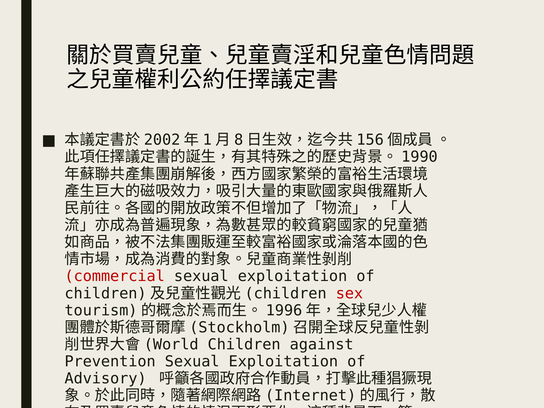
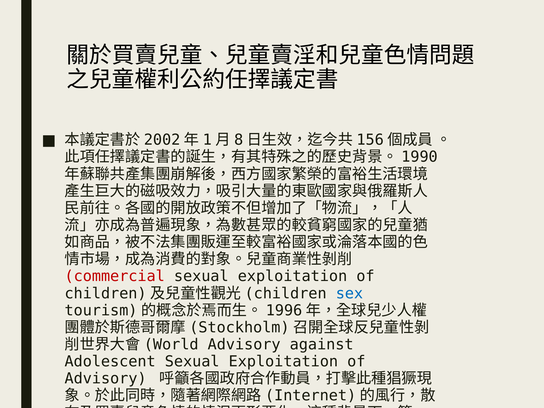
sex colour: red -> blue (349, 293)
Children: Children -> Advisory (244, 344)
Prevention: Prevention -> Adolescent (110, 362)
